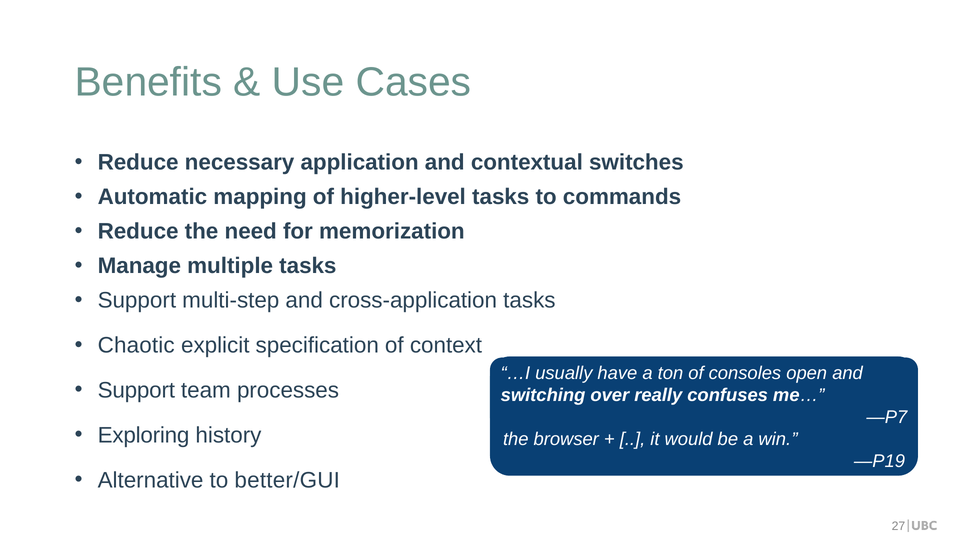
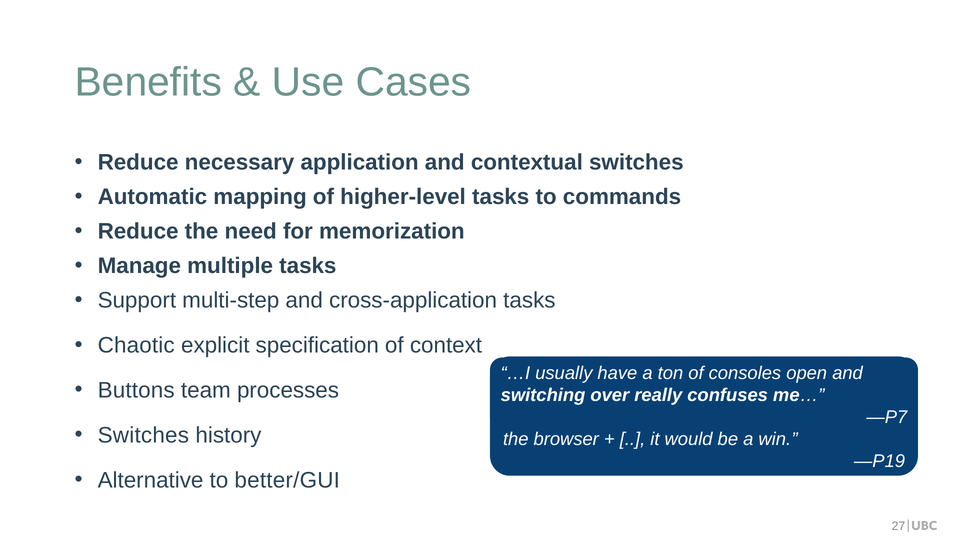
Support: Support -> Buttons (136, 390)
Exploring: Exploring -> Switches (143, 435)
